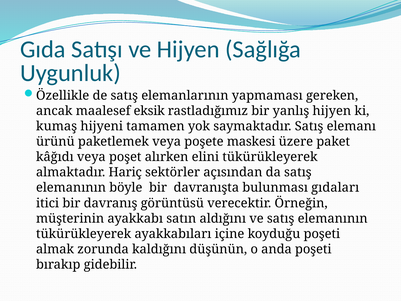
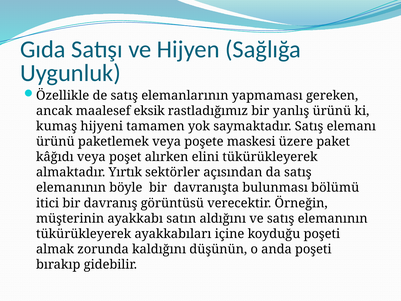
yanlış hijyen: hijyen -> ürünü (332, 111)
Hariç: Hariç -> Yırtık (125, 172)
gıdaları: gıdaları -> bölümü (335, 188)
